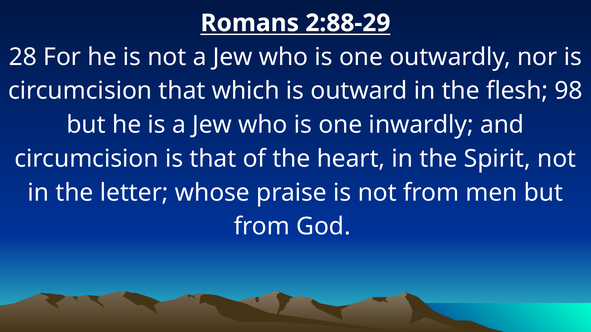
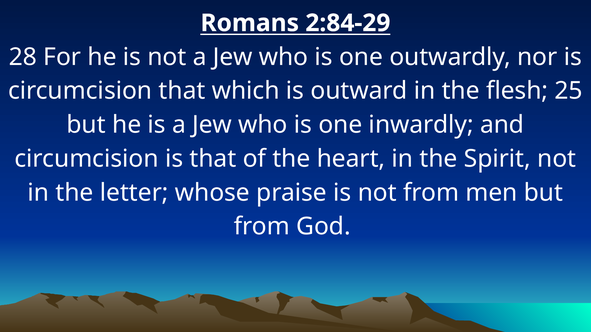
2:88-29: 2:88-29 -> 2:84-29 (348, 23)
98: 98 -> 25 (569, 91)
